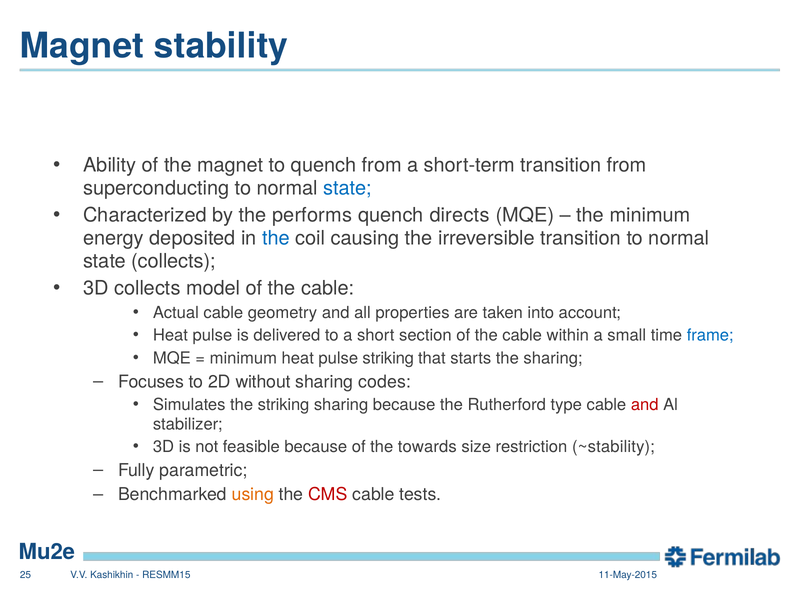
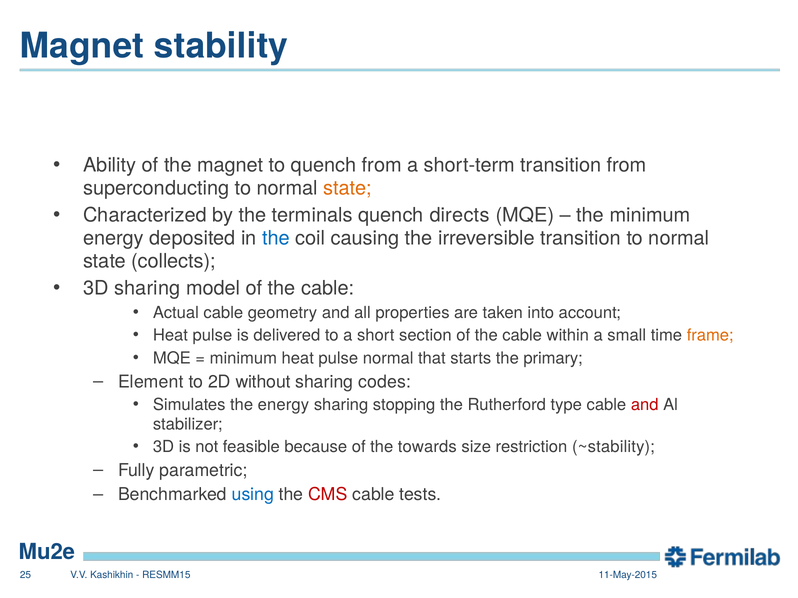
state colour: blue -> orange (347, 188)
performs: performs -> terminals (312, 216)
3D collects: collects -> sharing (147, 289)
frame colour: blue -> orange (710, 336)
pulse striking: striking -> normal (388, 358)
the sharing: sharing -> primary (553, 358)
Focuses: Focuses -> Element (151, 382)
the striking: striking -> energy (283, 405)
sharing because: because -> stopping (404, 405)
using colour: orange -> blue (253, 495)
